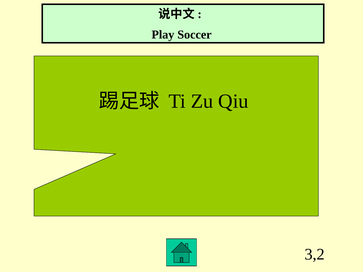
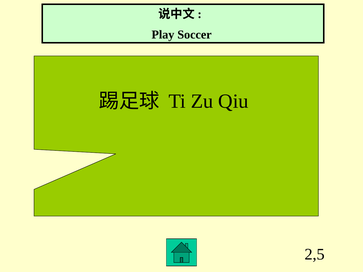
3,2: 3,2 -> 2,5 (315, 255)
